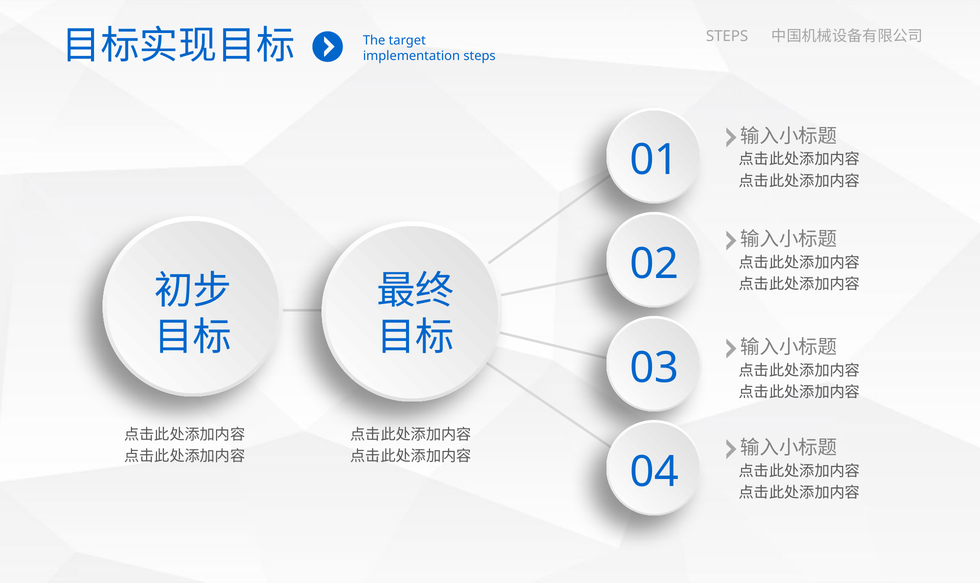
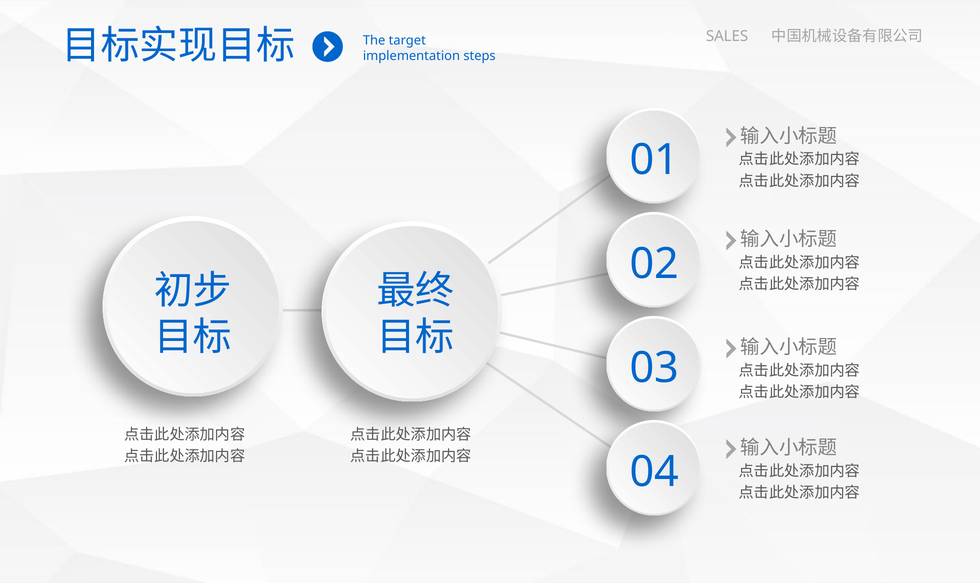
STEPS: STEPS -> SALES (727, 36)
